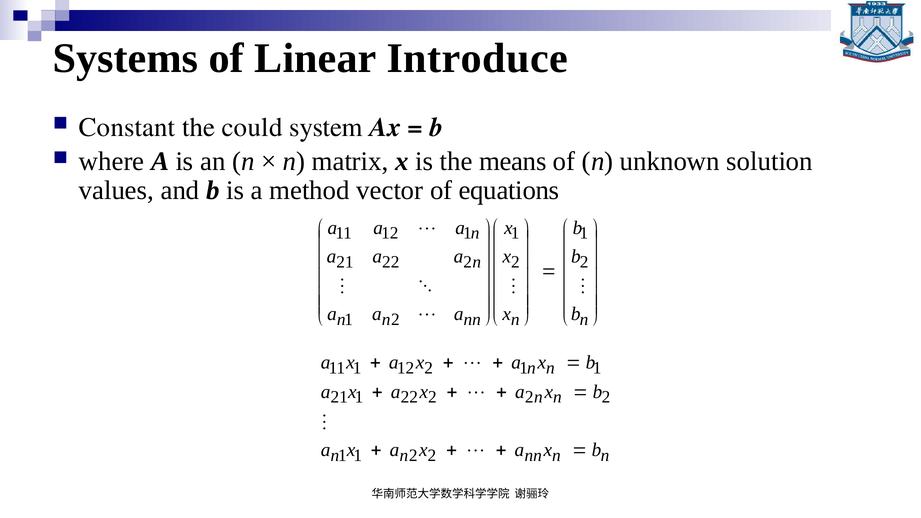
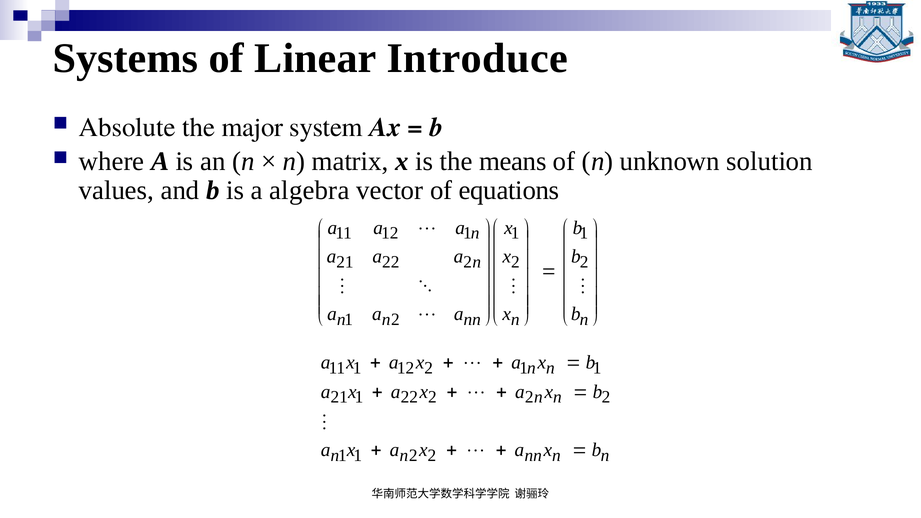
Constant: Constant -> Absolute (127, 127)
could: could -> major (252, 127)
method: method -> algebra (309, 191)
